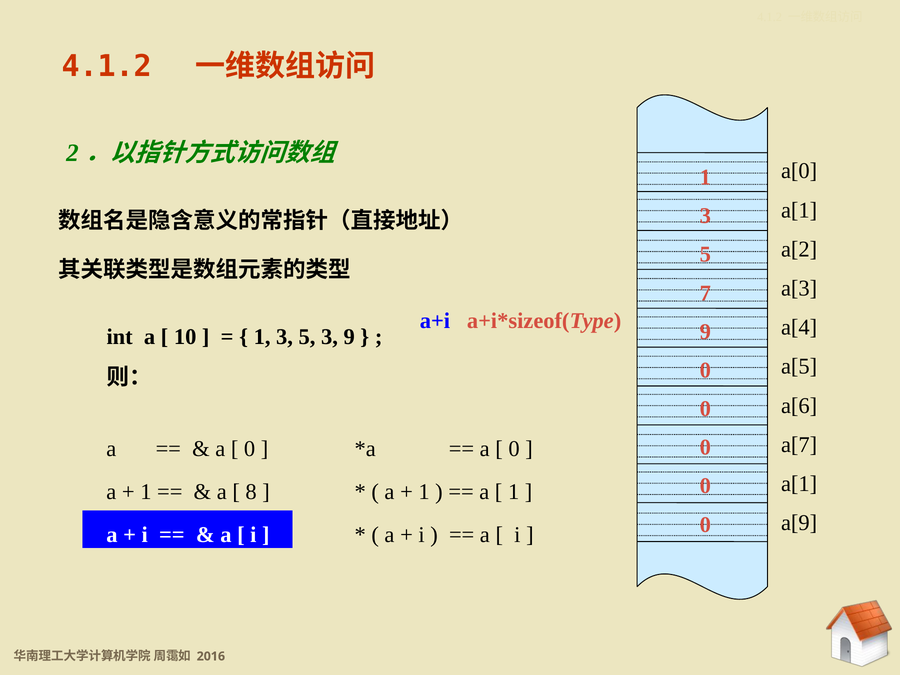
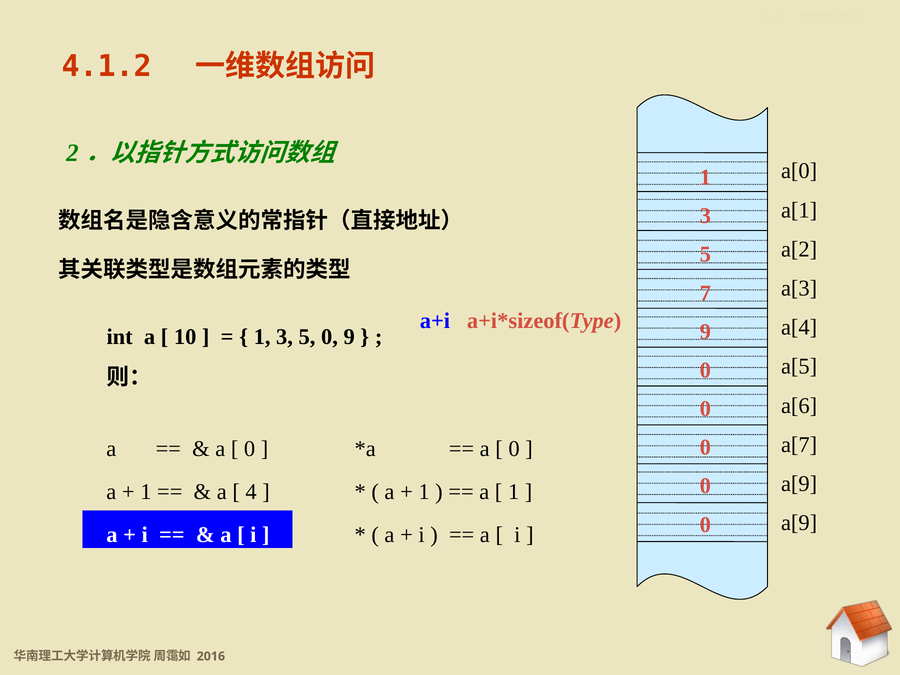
5 3: 3 -> 0 (330, 337)
a[1: a[1 -> a[9 (799, 484)
8: 8 -> 4 (251, 492)
